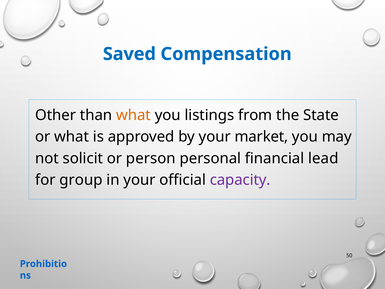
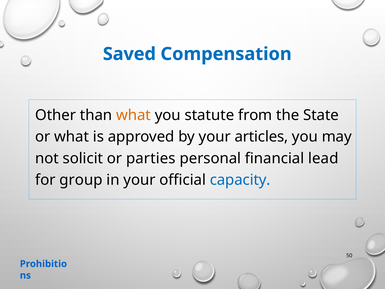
listings: listings -> statute (209, 115)
market: market -> articles (261, 137)
person: person -> parties (151, 158)
capacity colour: purple -> blue (240, 180)
